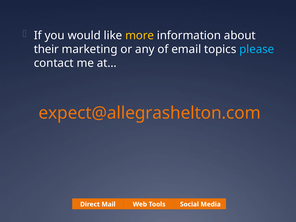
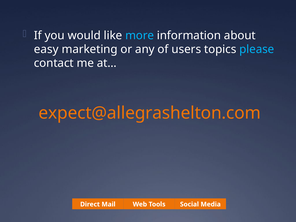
more colour: yellow -> light blue (140, 36)
their: their -> easy (46, 49)
email: email -> users (186, 49)
